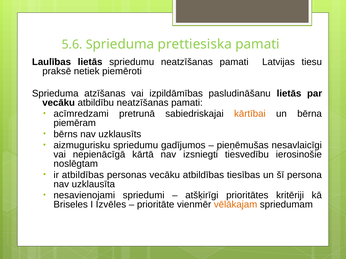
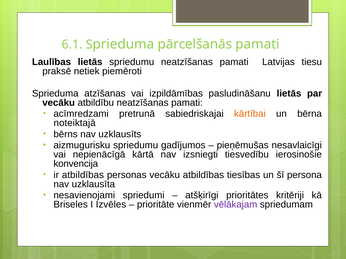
5.6: 5.6 -> 6.1 (72, 45)
prettiesiska: prettiesiska -> pārcelšanās (195, 44)
piemēram: piemēram -> noteiktajā (75, 123)
noslēgtam: noslēgtam -> konvencija (76, 164)
vēlākajam colour: orange -> purple (236, 205)
